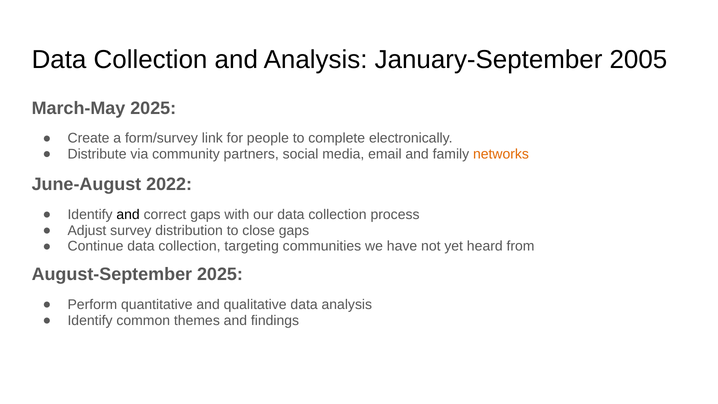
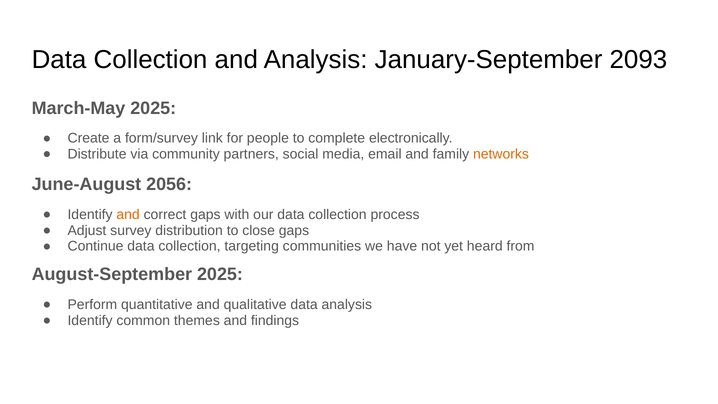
2005: 2005 -> 2093 (638, 59)
2022: 2022 -> 2056 (169, 184)
and colour: black -> orange (128, 214)
